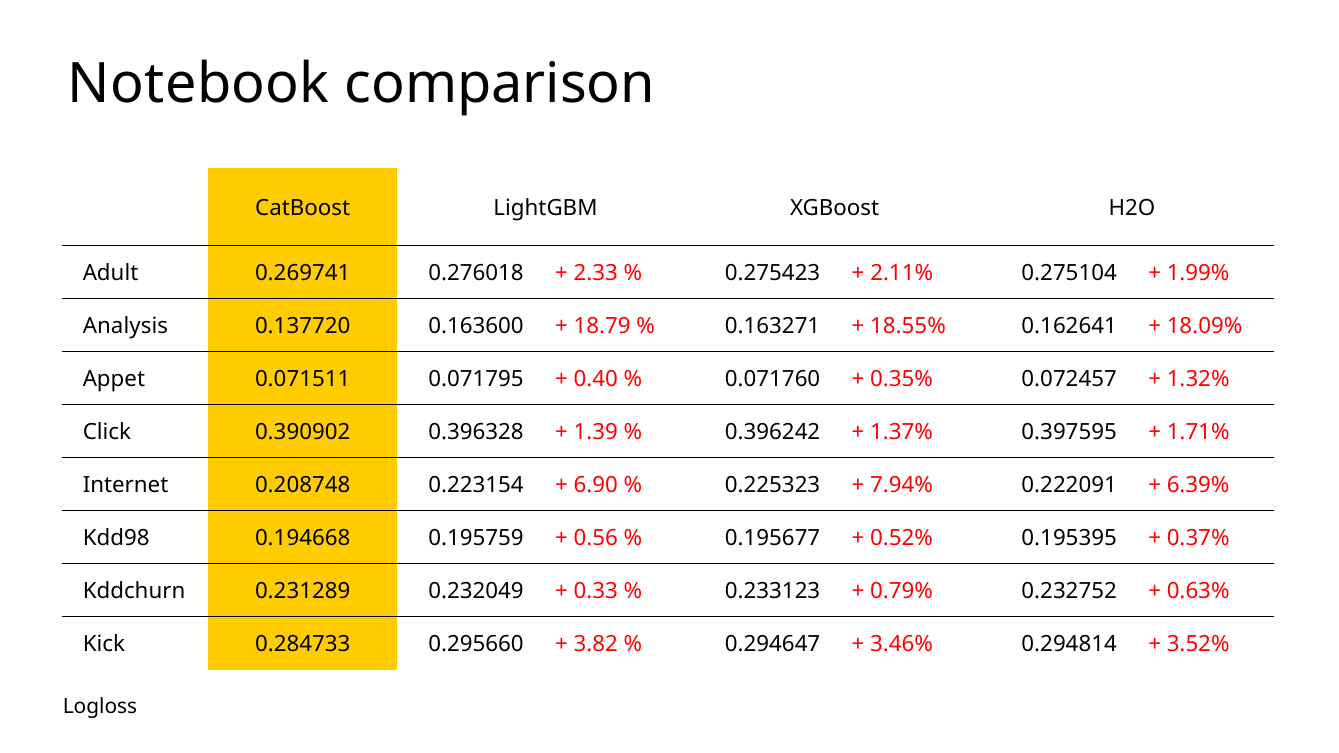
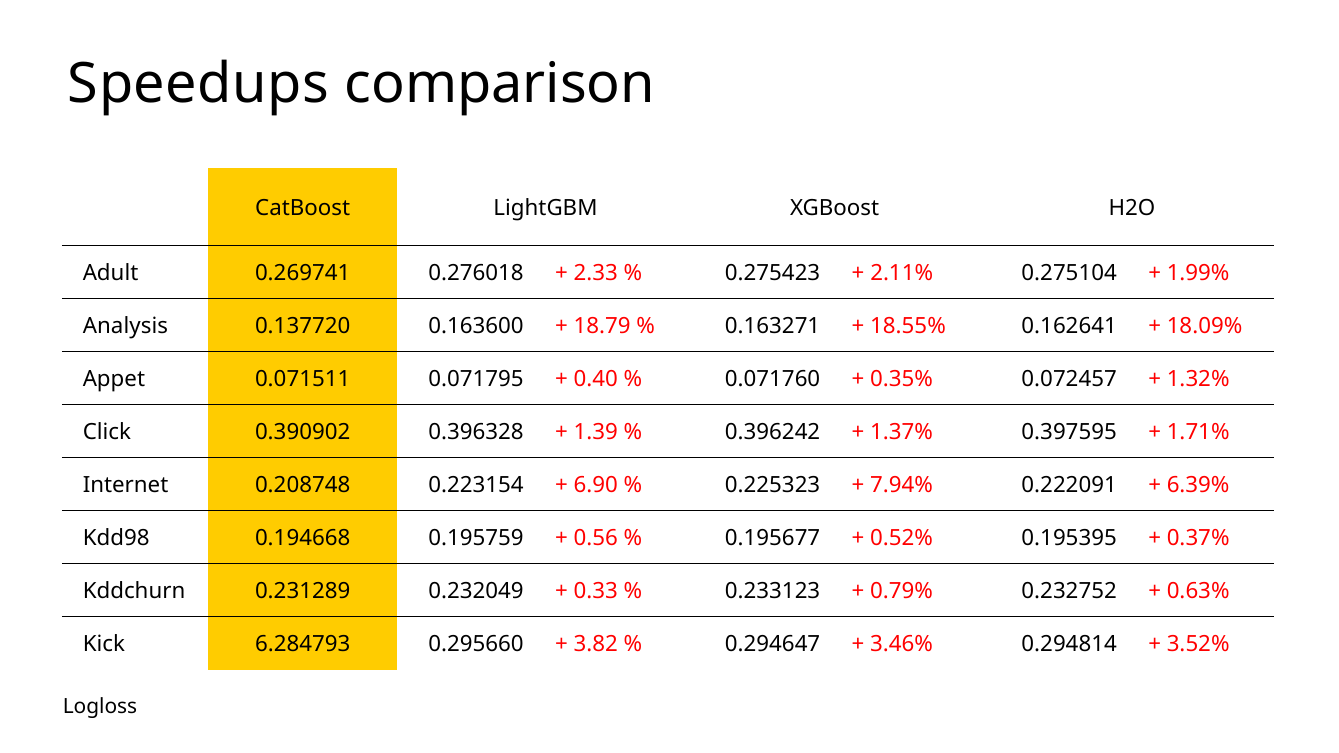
Notebook: Notebook -> Speedups (199, 85)
0.284733: 0.284733 -> 6.284793 (303, 645)
